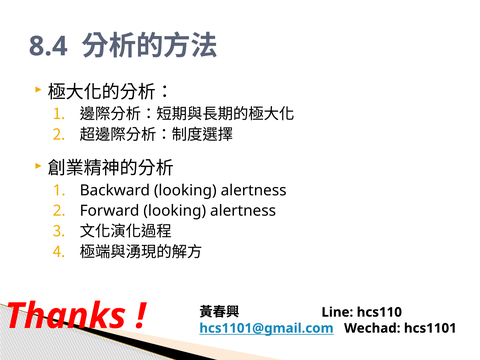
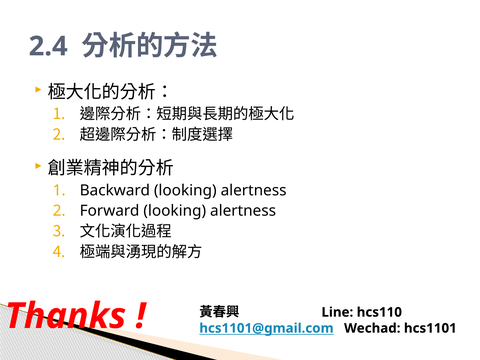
8.4: 8.4 -> 2.4 (48, 46)
